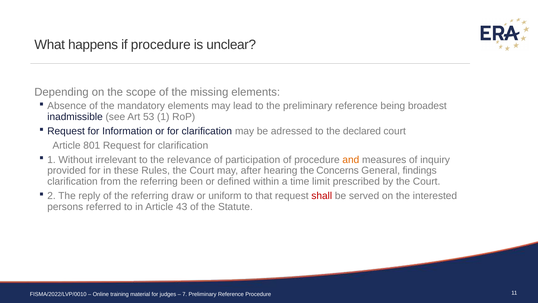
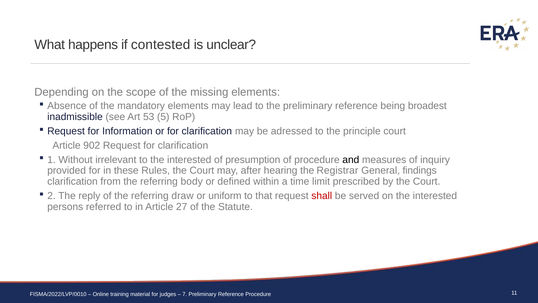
if procedure: procedure -> contested (161, 45)
53 1: 1 -> 5 (163, 117)
declared: declared -> principle (362, 131)
801: 801 -> 902 (92, 145)
to the relevance: relevance -> interested (189, 160)
participation: participation -> presumption (253, 160)
and colour: orange -> black (351, 160)
Concerns: Concerns -> Registrar (337, 170)
been: been -> body (192, 181)
43: 43 -> 27 (182, 206)
